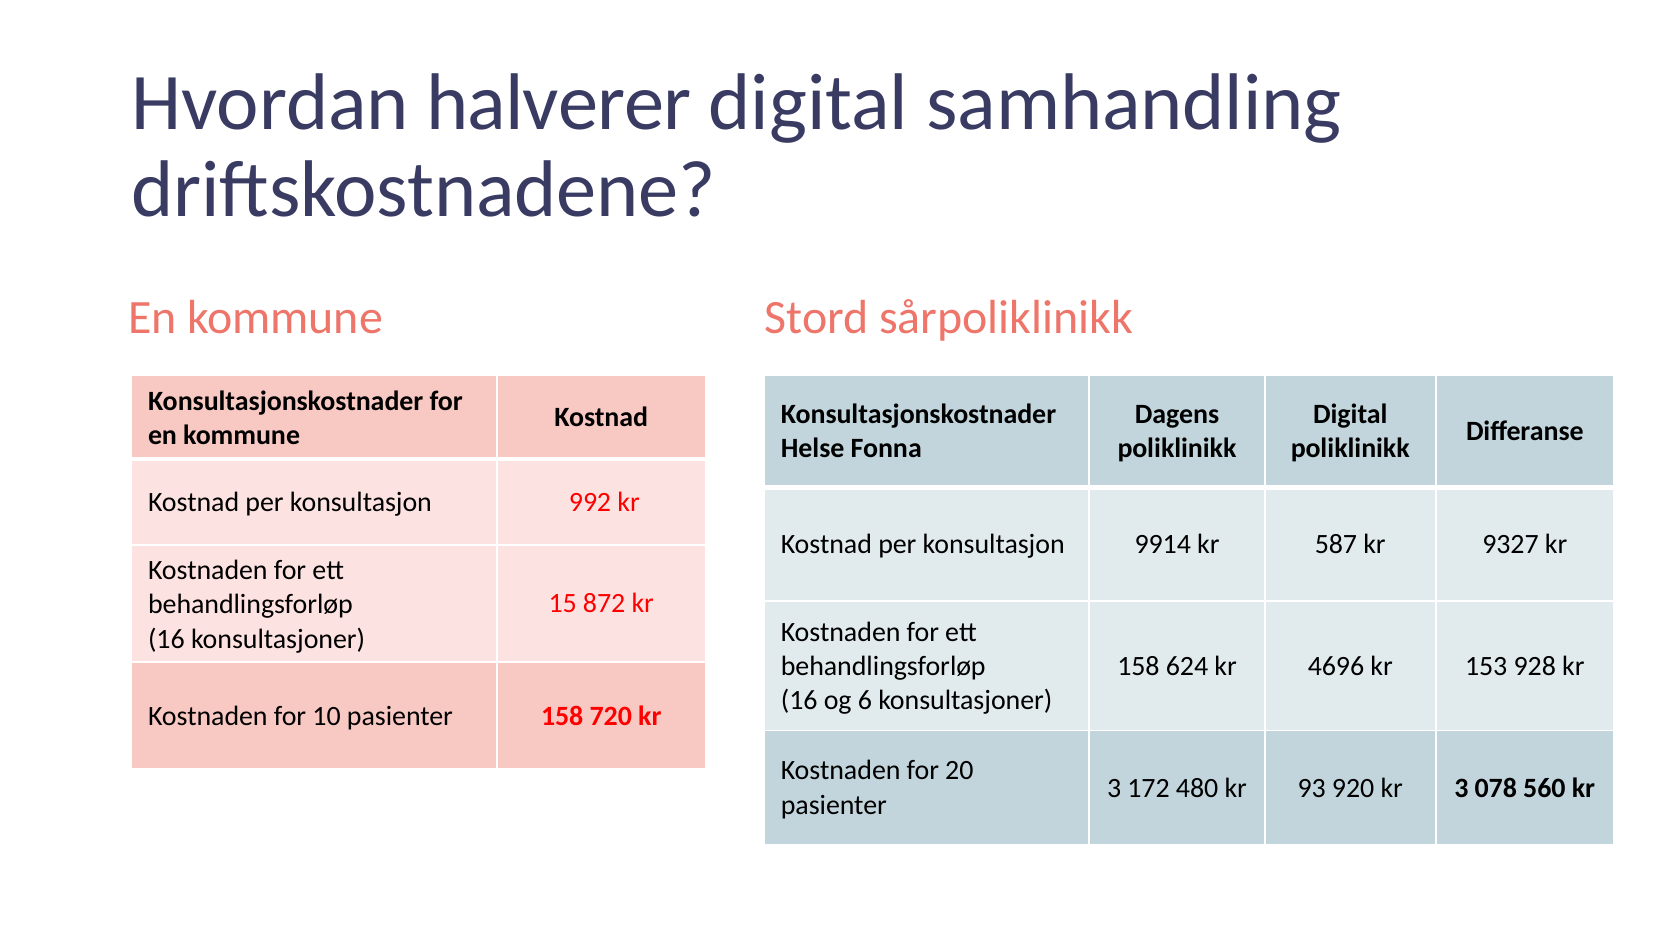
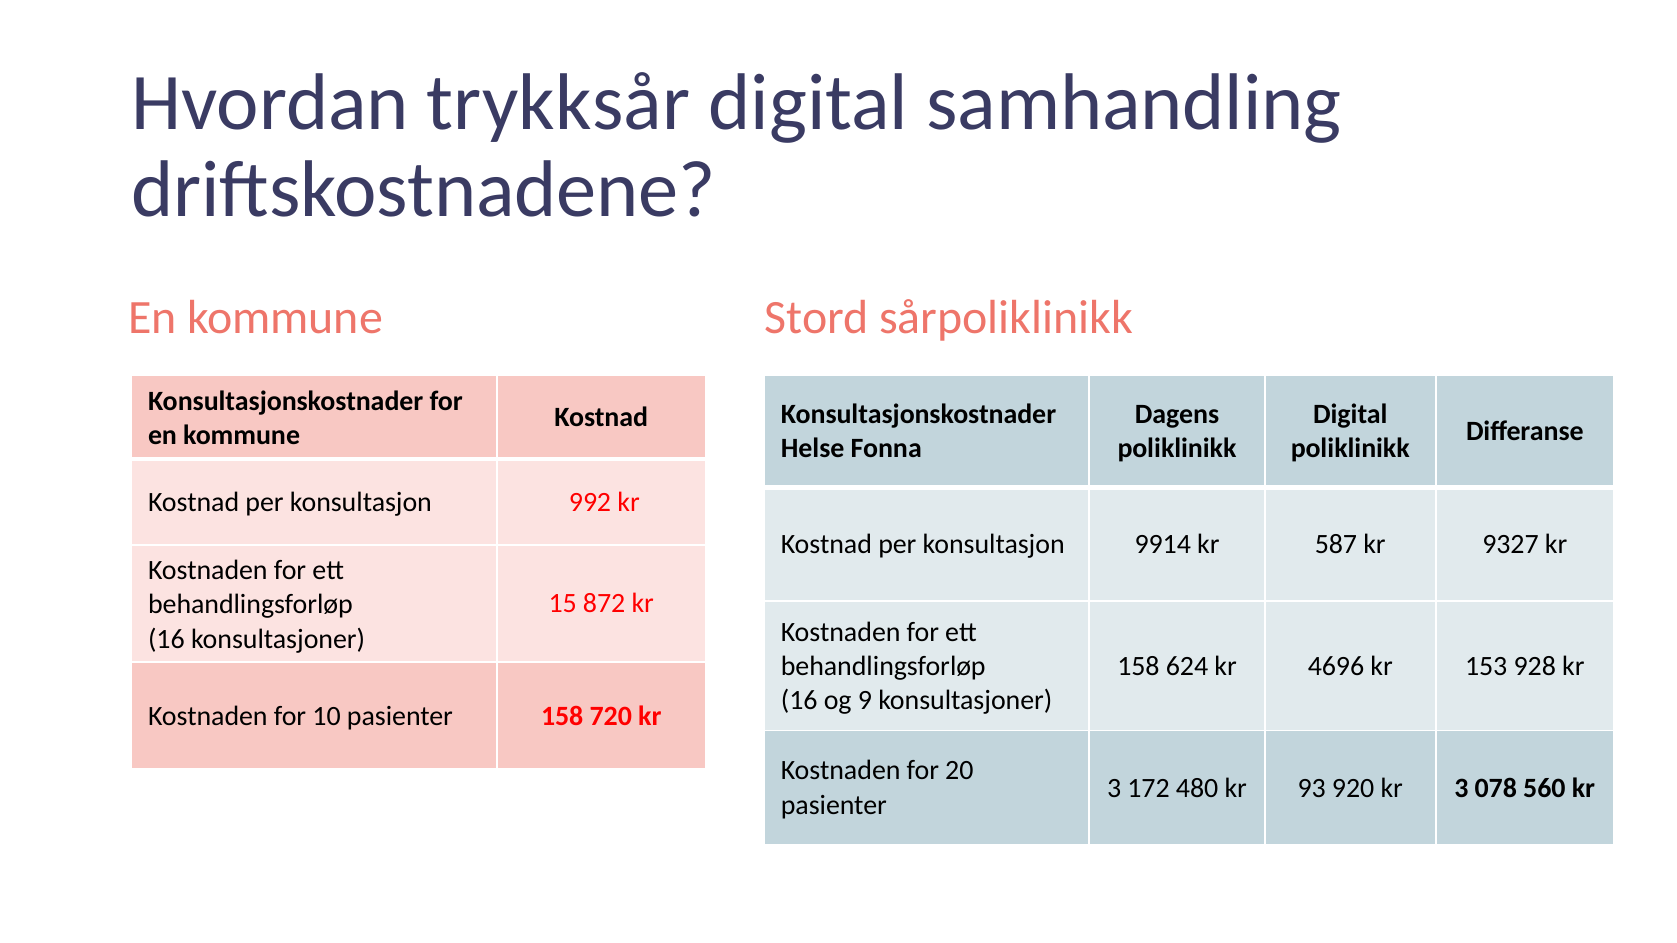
halverer: halverer -> trykksår (559, 103)
6: 6 -> 9 (865, 701)
